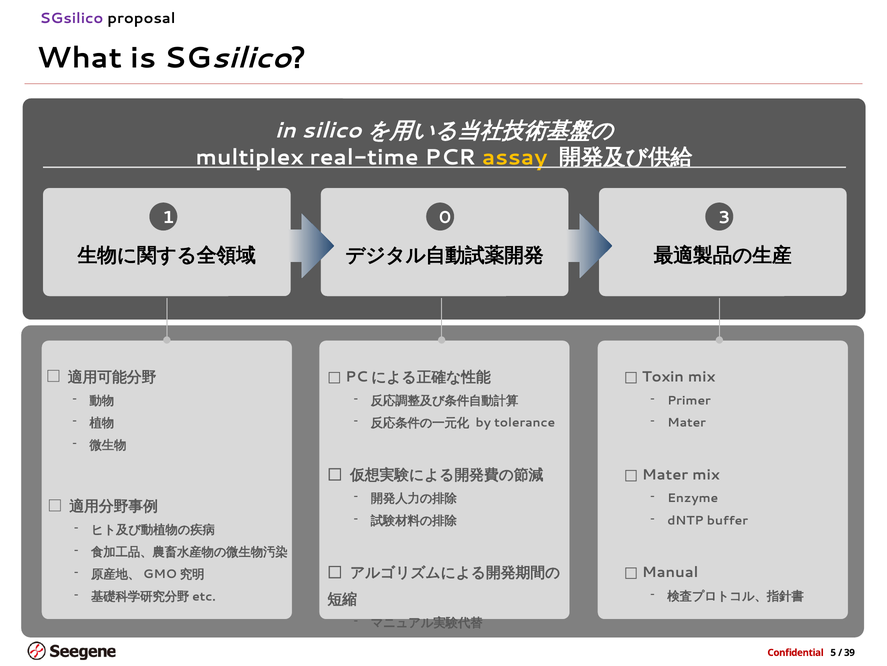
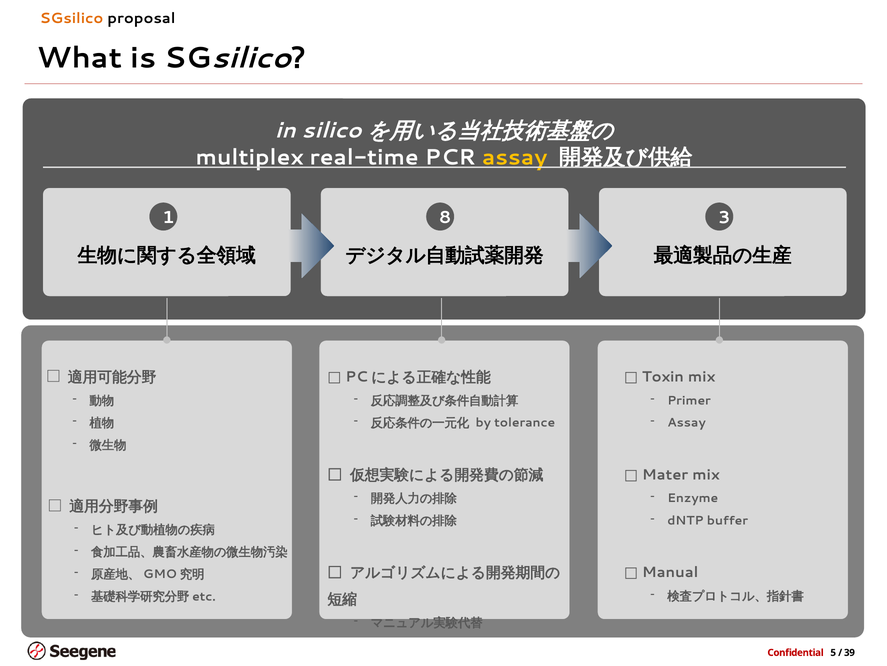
SGsilico colour: purple -> orange (72, 19)
0: 0 -> 8 (445, 217)
Mater: Mater -> Assay (687, 422)
